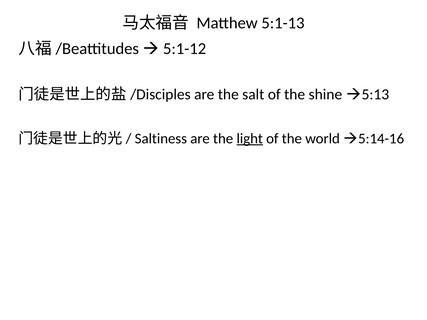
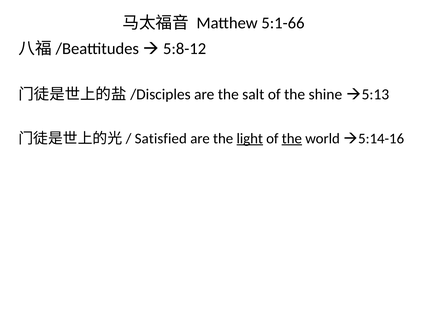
5:1-13: 5:1-13 -> 5:1-66 (283, 23)
5:1-12: 5:1-12 -> 5:8-12 (185, 49)
Saltiness: Saltiness -> Satisfied (161, 139)
the underline: none -> present (292, 139)
